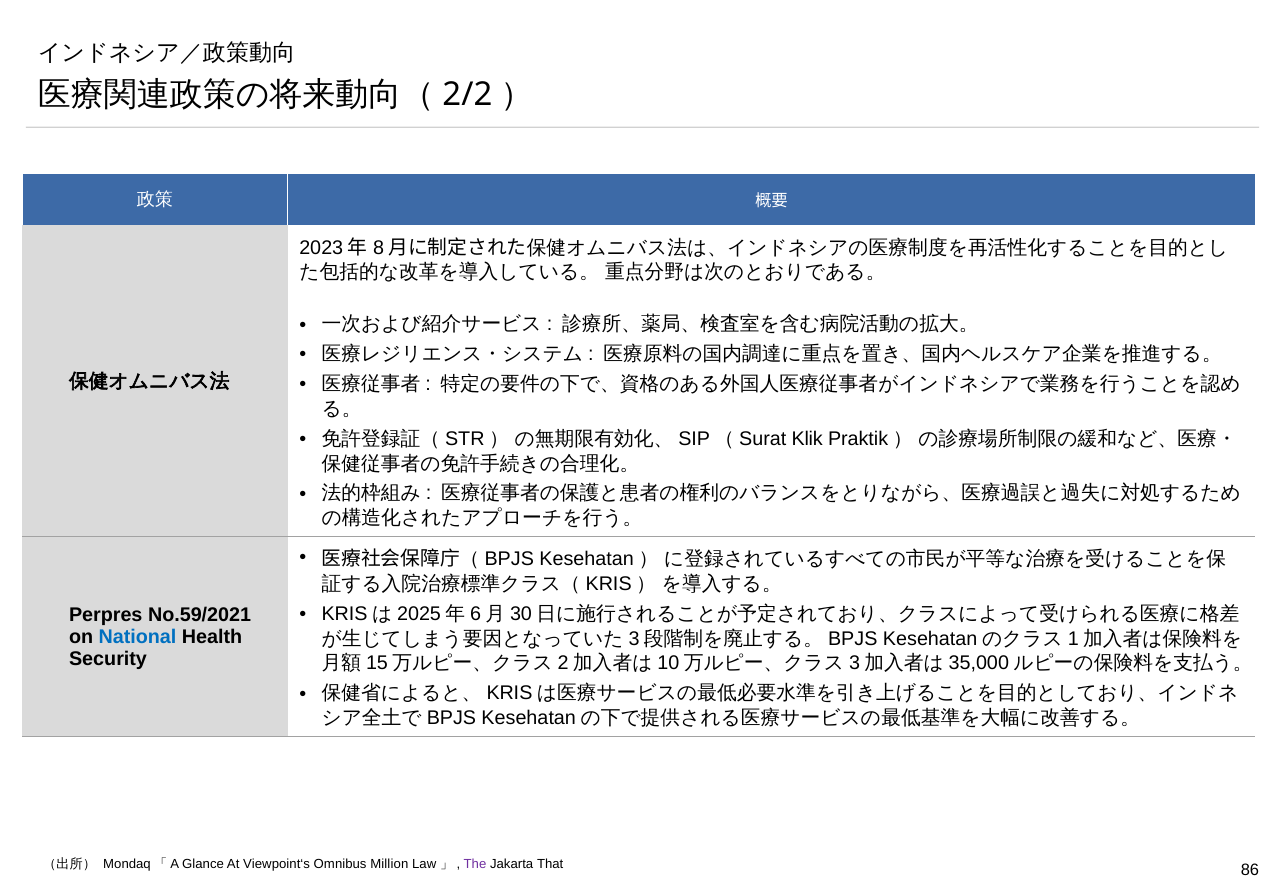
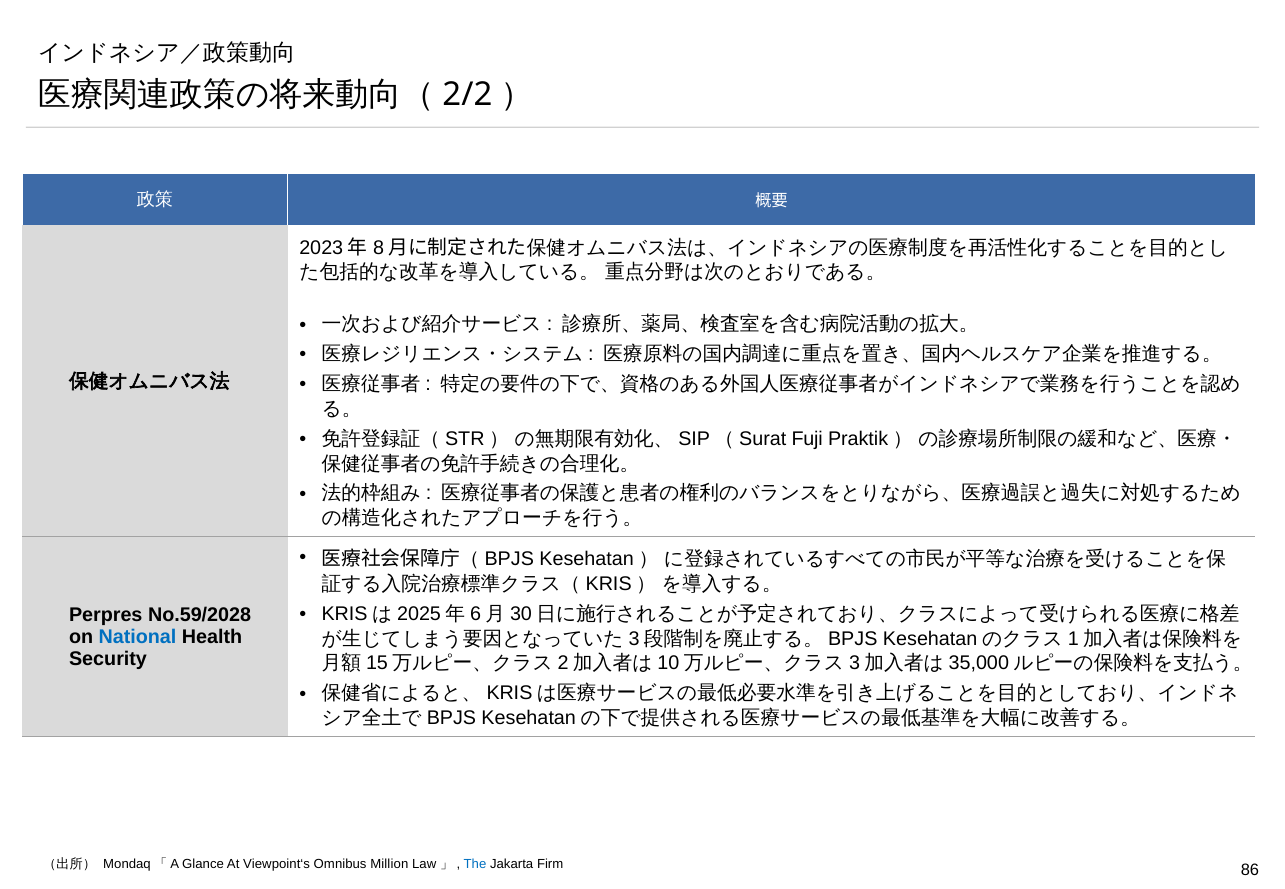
Klik: Klik -> Fuji (807, 439)
No.59/2021: No.59/2021 -> No.59/2028 (200, 615)
The colour: purple -> blue (475, 865)
That: That -> Firm (550, 865)
